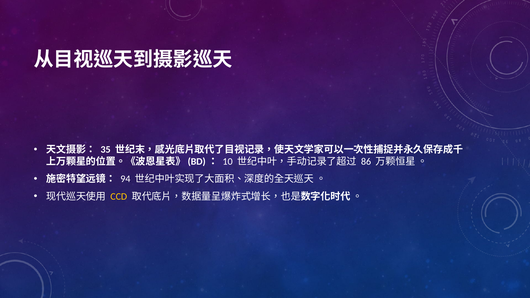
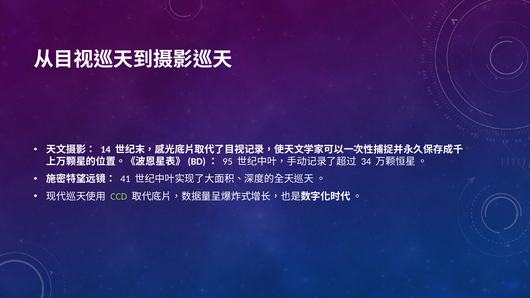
35: 35 -> 14 (106, 150)
10: 10 -> 95 (228, 162)
86: 86 -> 34 (366, 162)
94: 94 -> 41 (125, 179)
CCD colour: yellow -> light green (119, 197)
